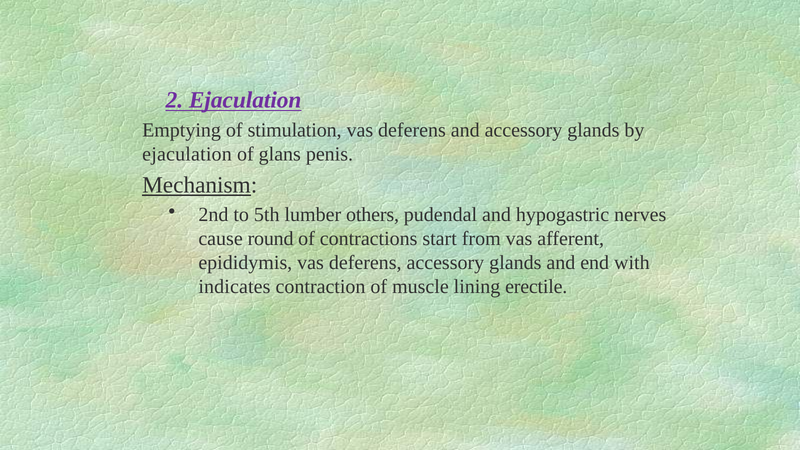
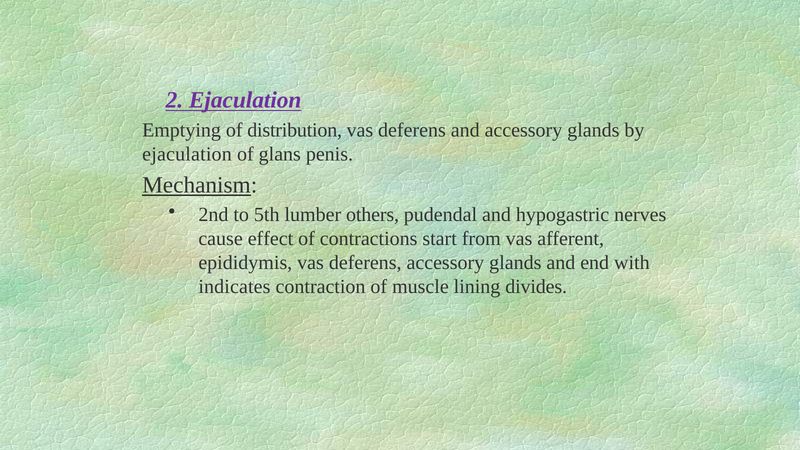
stimulation: stimulation -> distribution (295, 130)
round: round -> effect (270, 239)
erectile: erectile -> divides (536, 287)
